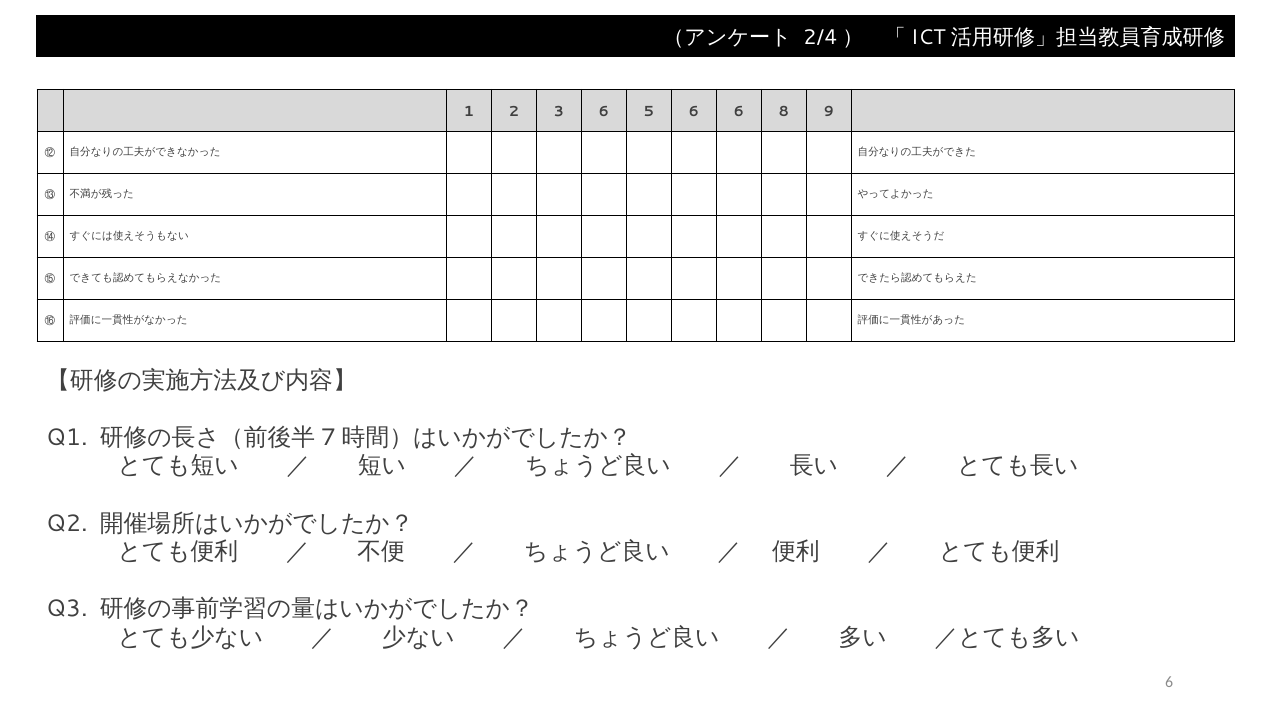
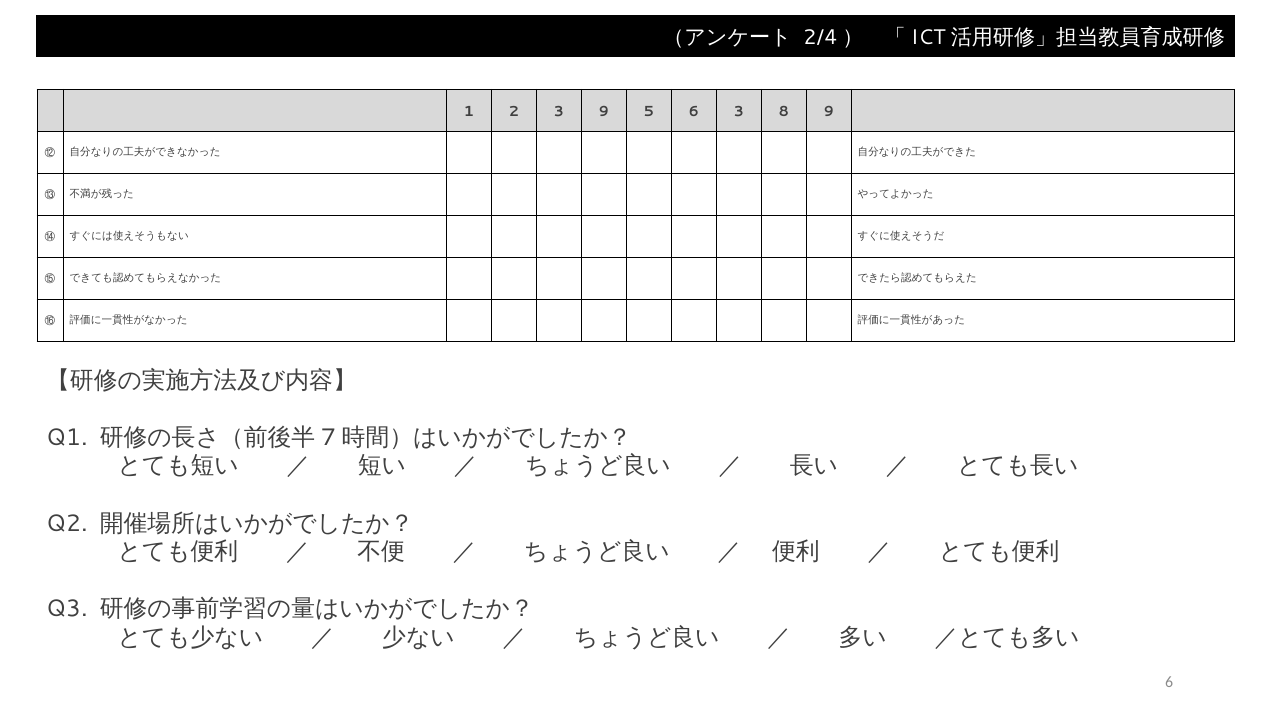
3 6: 6 -> 9 (604, 111)
6 6: 6 -> 3 (739, 111)
